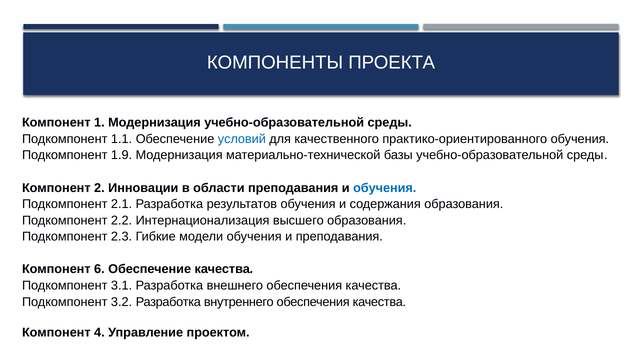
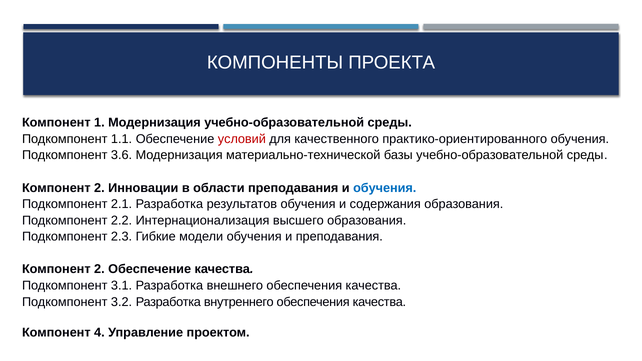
условий colour: blue -> red (242, 139)
1.9: 1.9 -> 3.6 (122, 155)
6: 6 -> 2 (99, 269)
